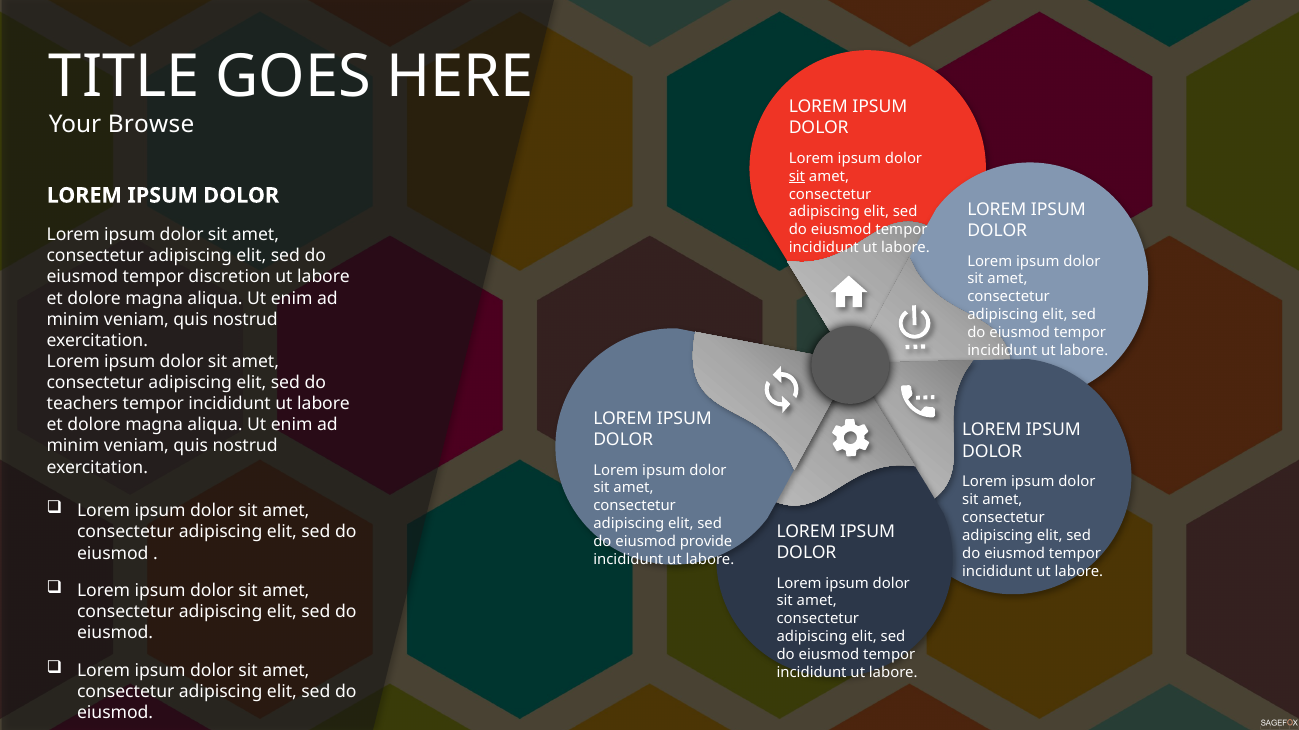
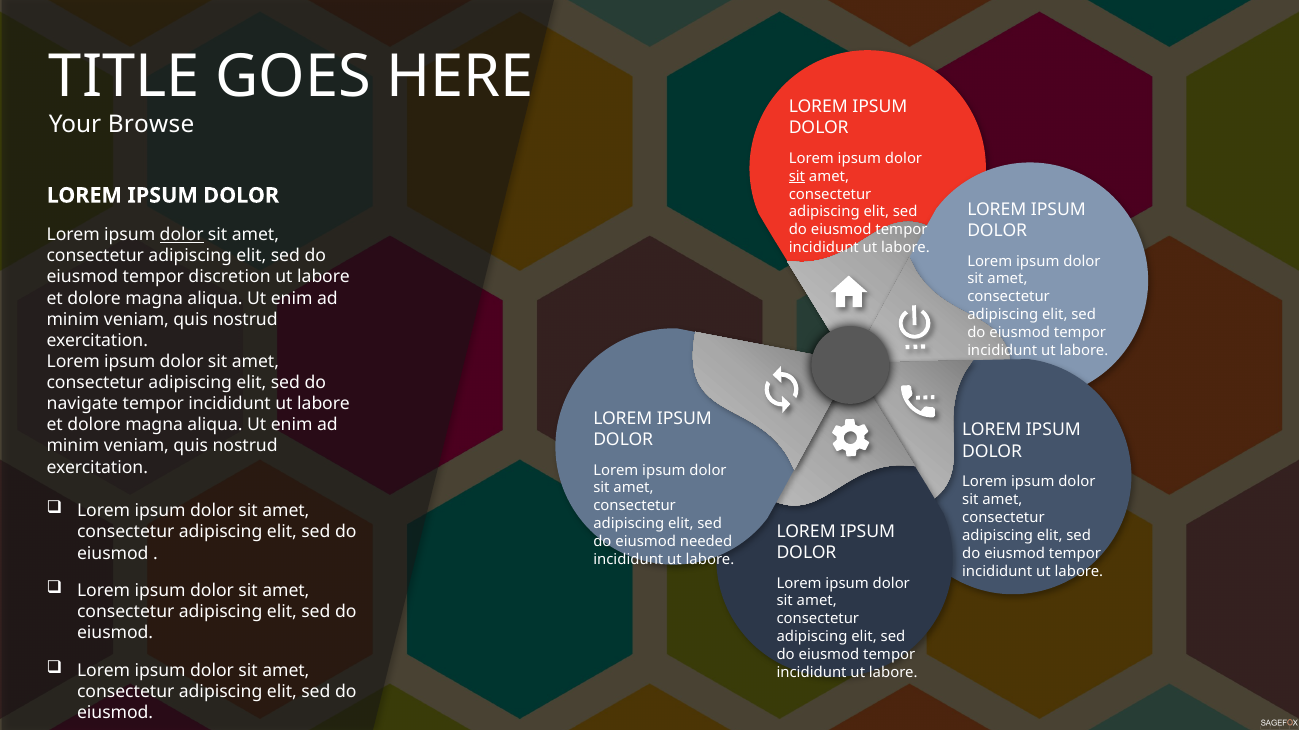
dolor underline: none -> present (182, 235)
teachers: teachers -> navigate (82, 404)
provide: provide -> needed (706, 542)
